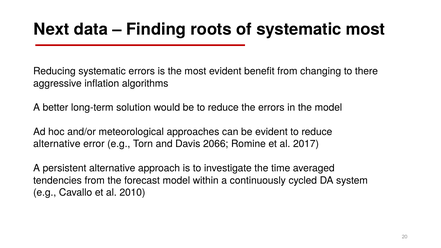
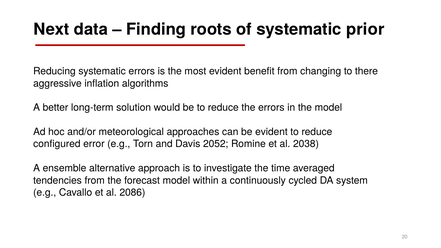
systematic most: most -> prior (365, 29)
alternative: alternative -> configured (57, 144)
2066: 2066 -> 2052 (216, 144)
2017: 2017 -> 2038 (306, 144)
persistent: persistent -> ensemble (65, 168)
2010: 2010 -> 2086 (132, 193)
